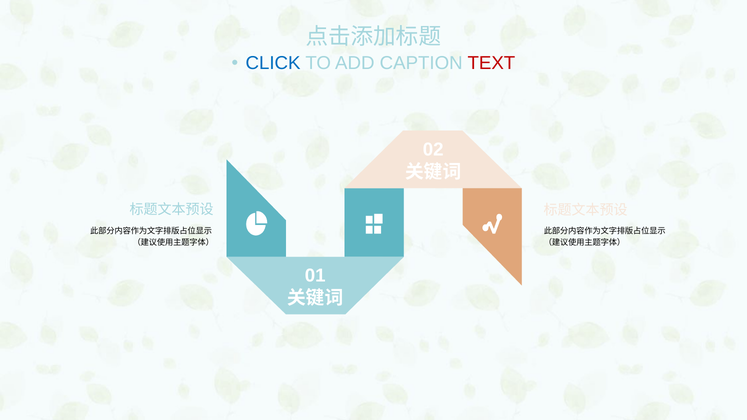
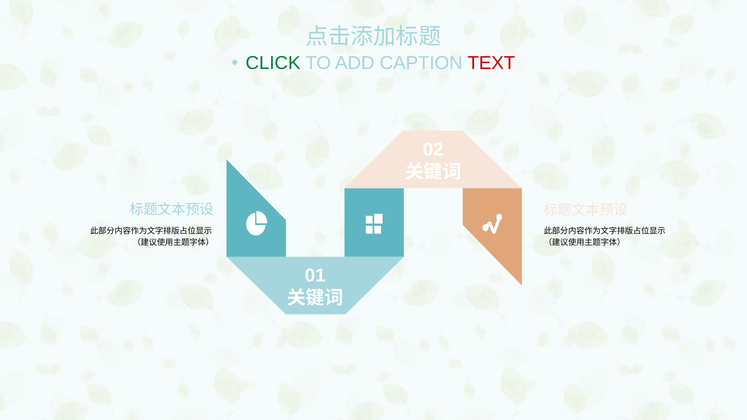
CLICK colour: blue -> green (273, 63)
